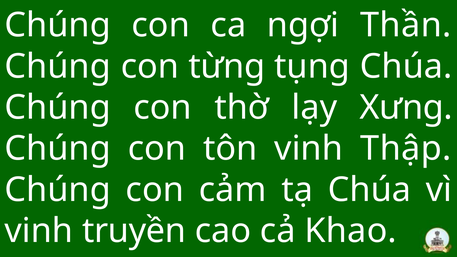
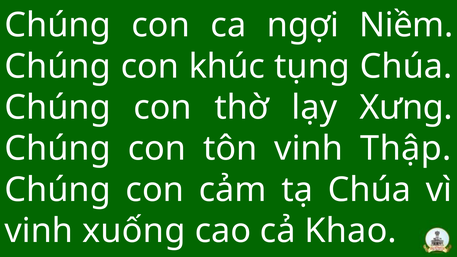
Thần: Thần -> Niềm (406, 25)
từng: từng -> khúc (227, 66)
truyền: truyền -> xuống (134, 231)
